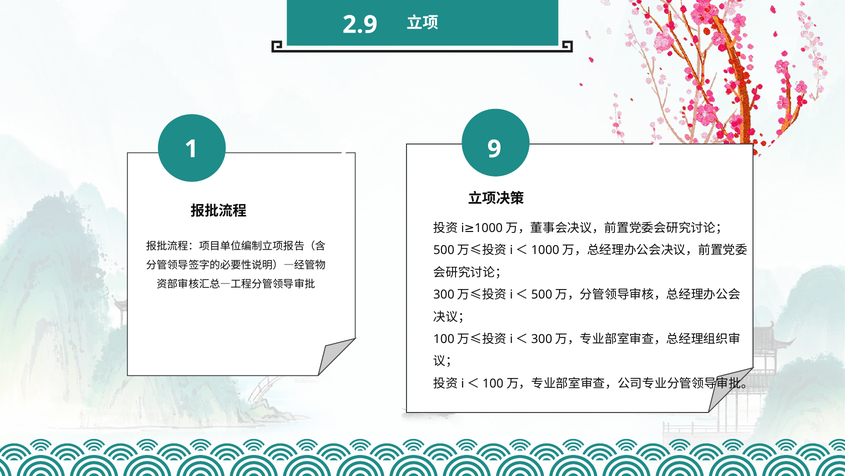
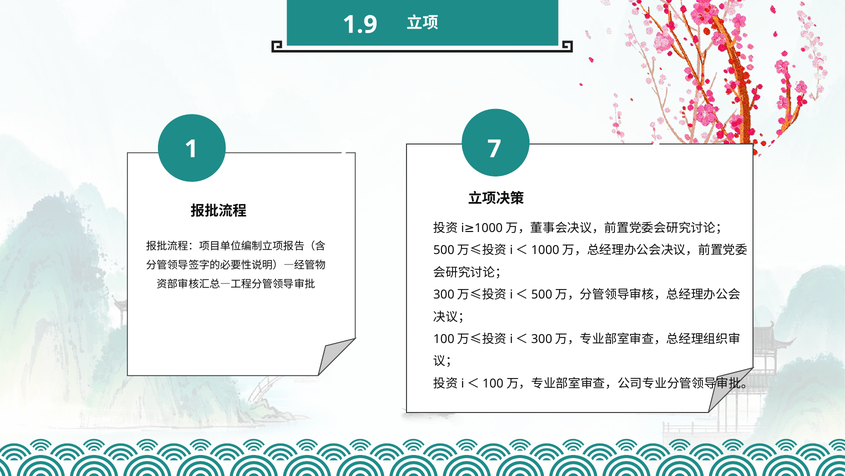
2.9: 2.9 -> 1.9 (360, 25)
9: 9 -> 7 (494, 149)
